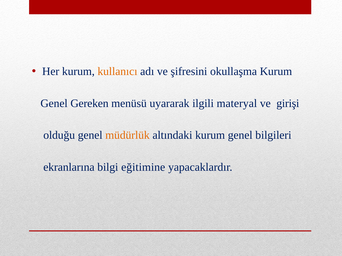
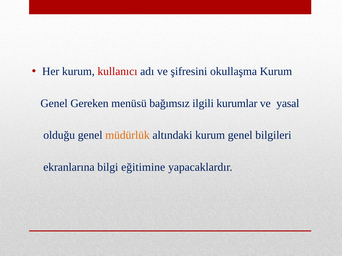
kullanıcı colour: orange -> red (117, 72)
uyararak: uyararak -> bağımsız (170, 104)
materyal: materyal -> kurumlar (237, 104)
girişi: girişi -> yasal (288, 104)
